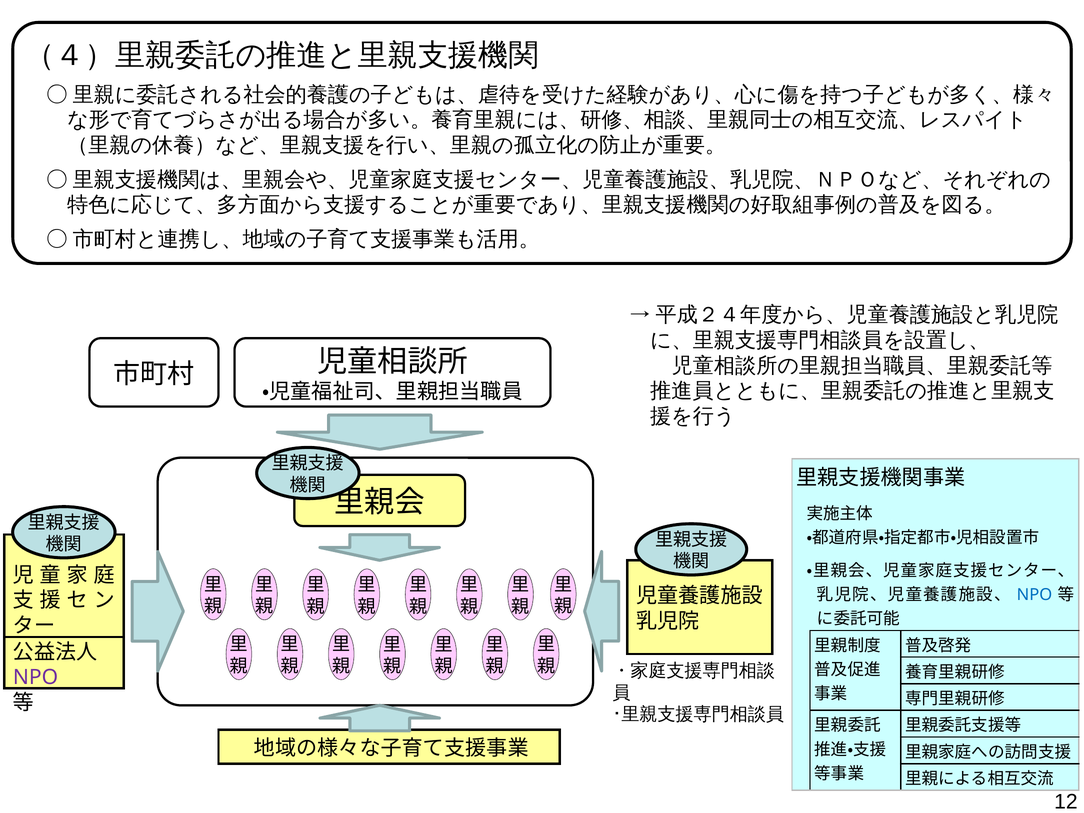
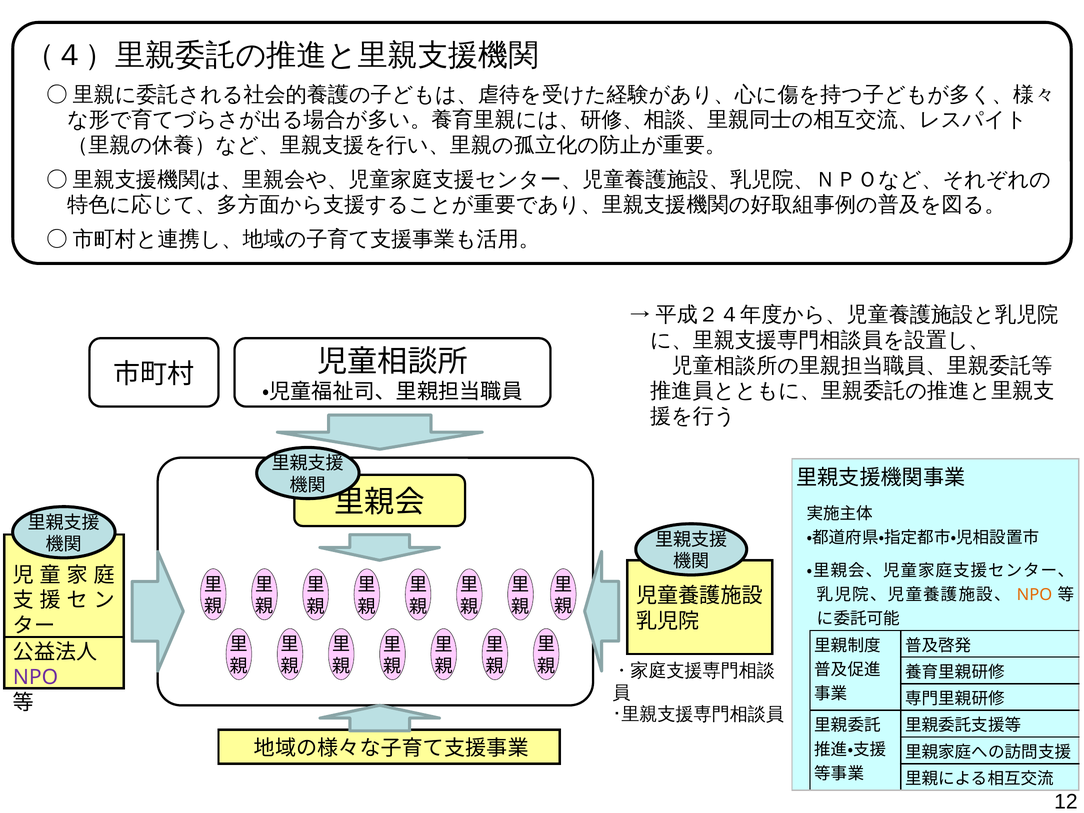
NPO colour: blue -> orange (1034, 595)
